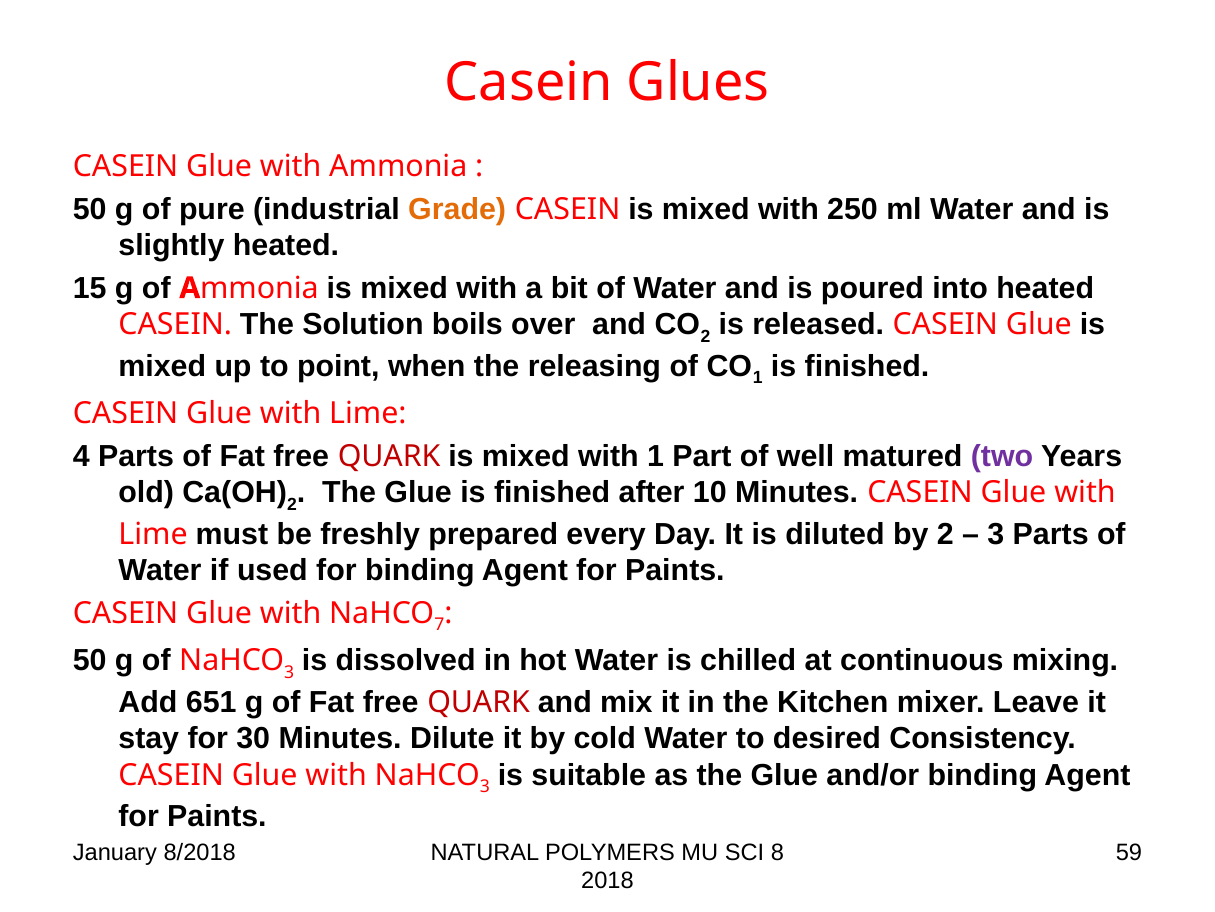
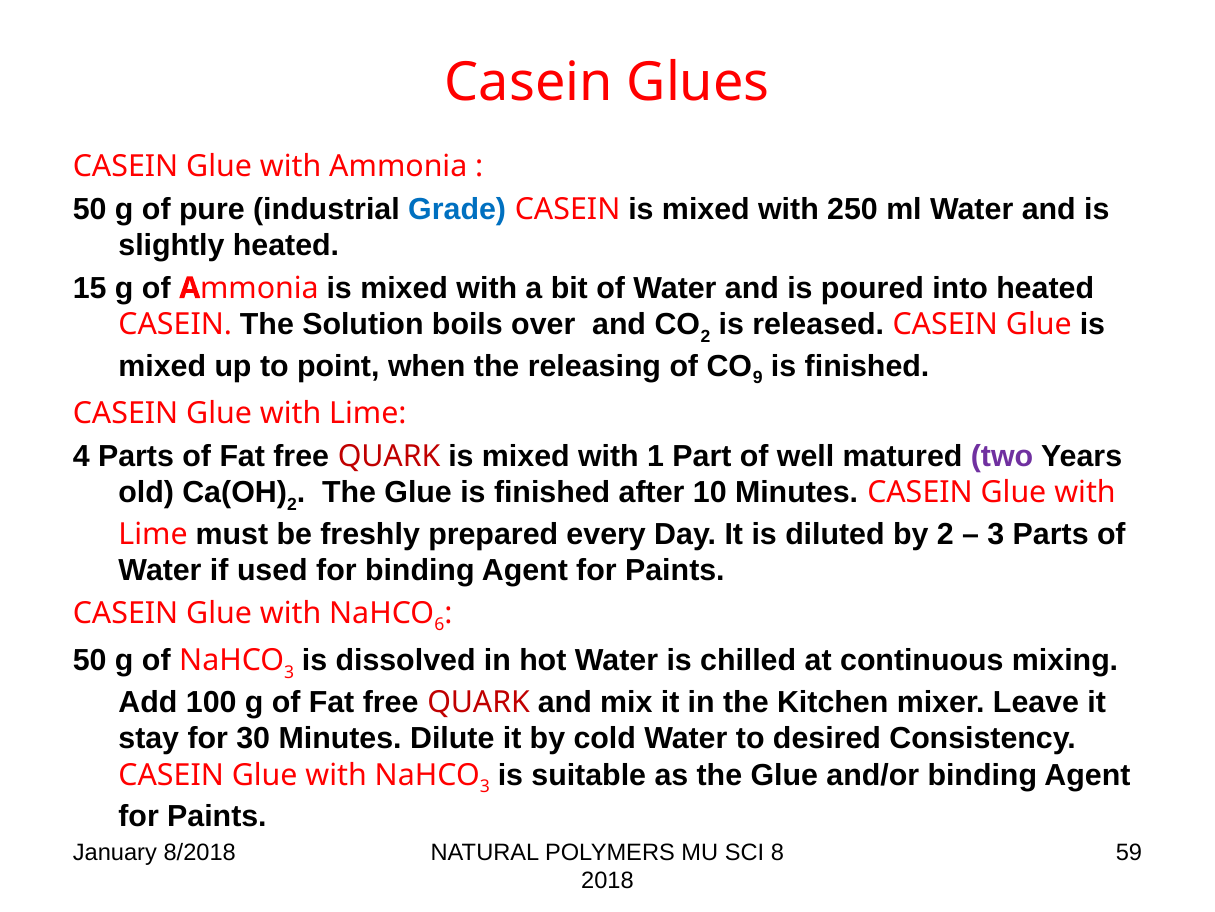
Grade colour: orange -> blue (457, 209)
1: 1 -> 9 (758, 377)
7: 7 -> 6 (439, 624)
651: 651 -> 100 (211, 701)
